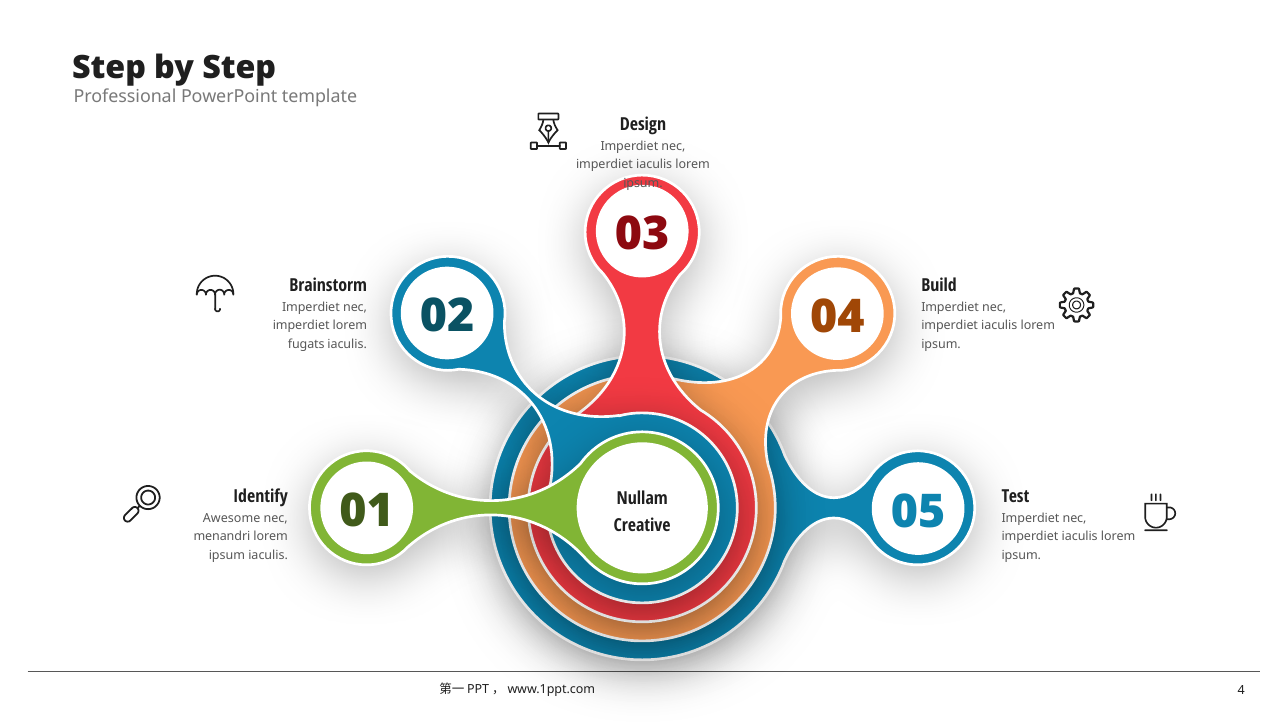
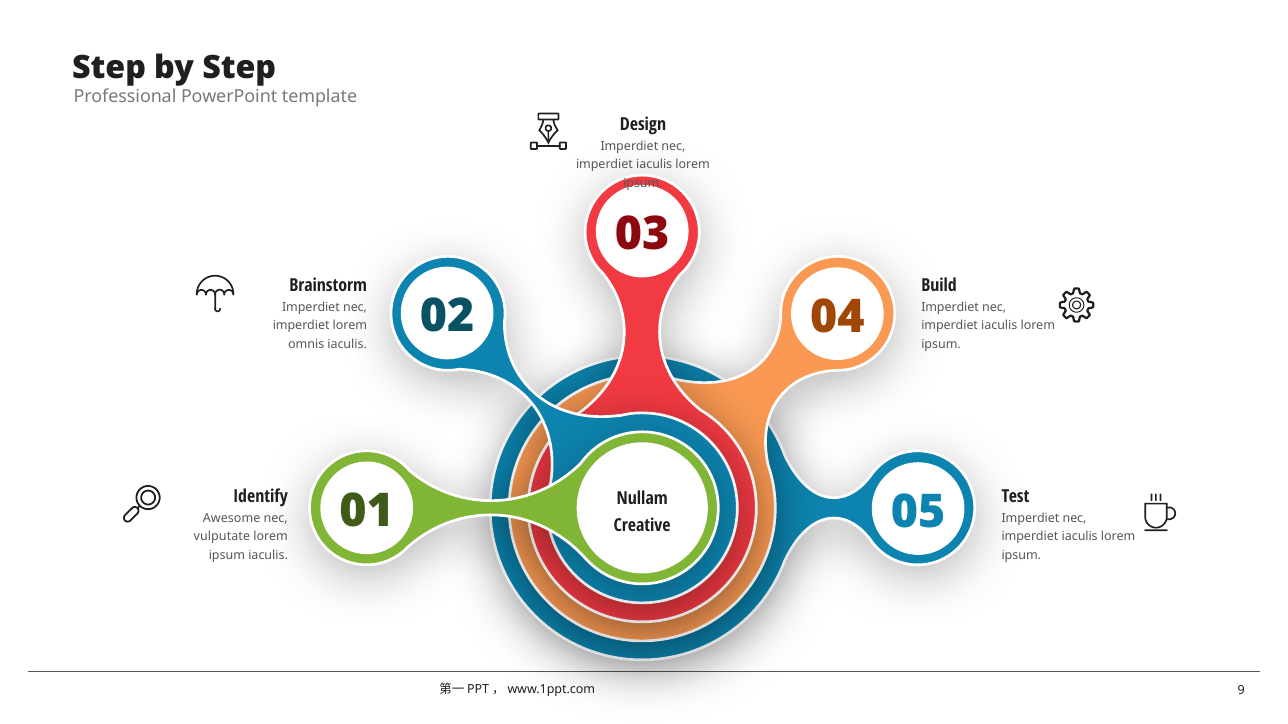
fugats: fugats -> omnis (306, 345)
menandri: menandri -> vulputate (222, 537)
4: 4 -> 9 (1241, 691)
